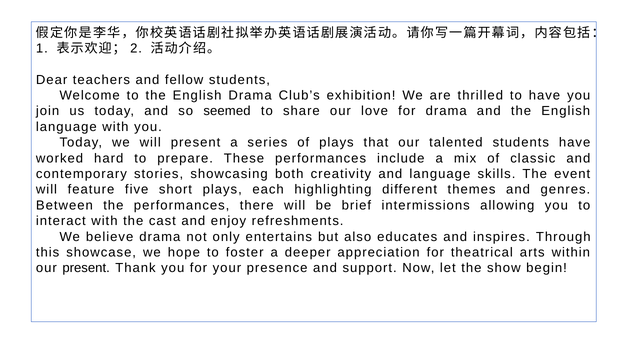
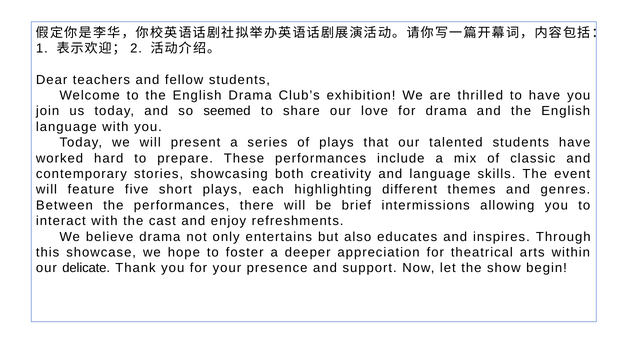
our present: present -> delicate (86, 268)
